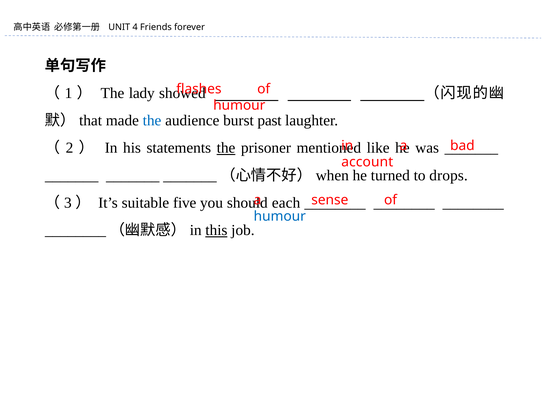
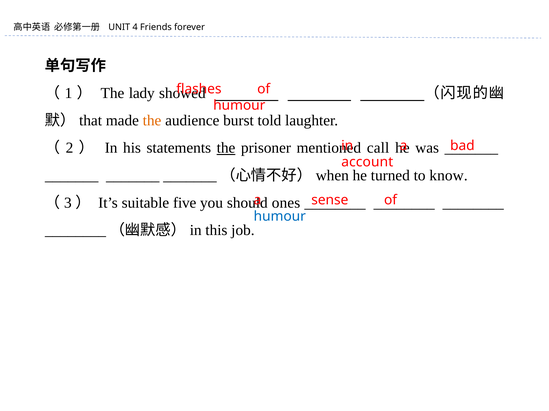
the colour: blue -> orange (152, 121)
past: past -> told (269, 121)
like: like -> call (378, 148)
drops: drops -> know (449, 176)
each: each -> ones (286, 203)
this underline: present -> none (216, 231)
